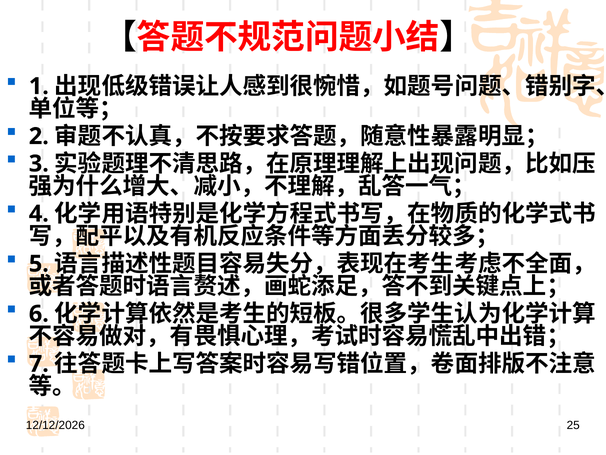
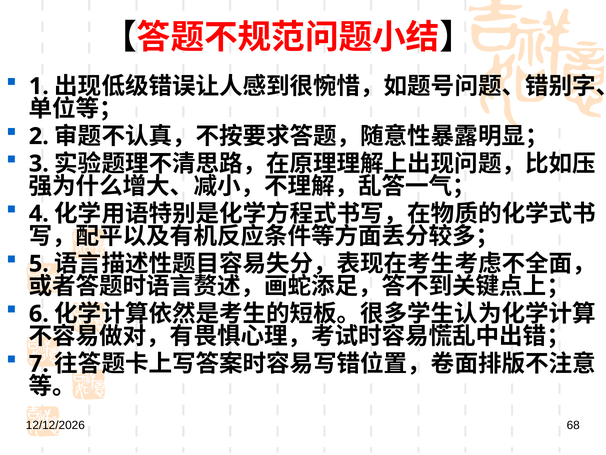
25: 25 -> 68 (573, 425)
